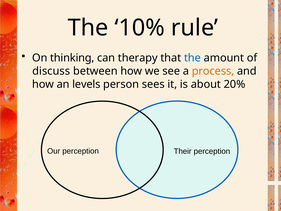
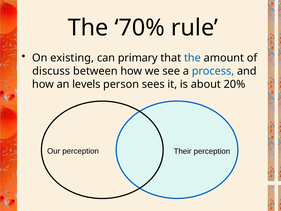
10%: 10% -> 70% (140, 28)
thinking: thinking -> existing (72, 58)
therapy: therapy -> primary (138, 58)
process colour: orange -> blue (213, 71)
